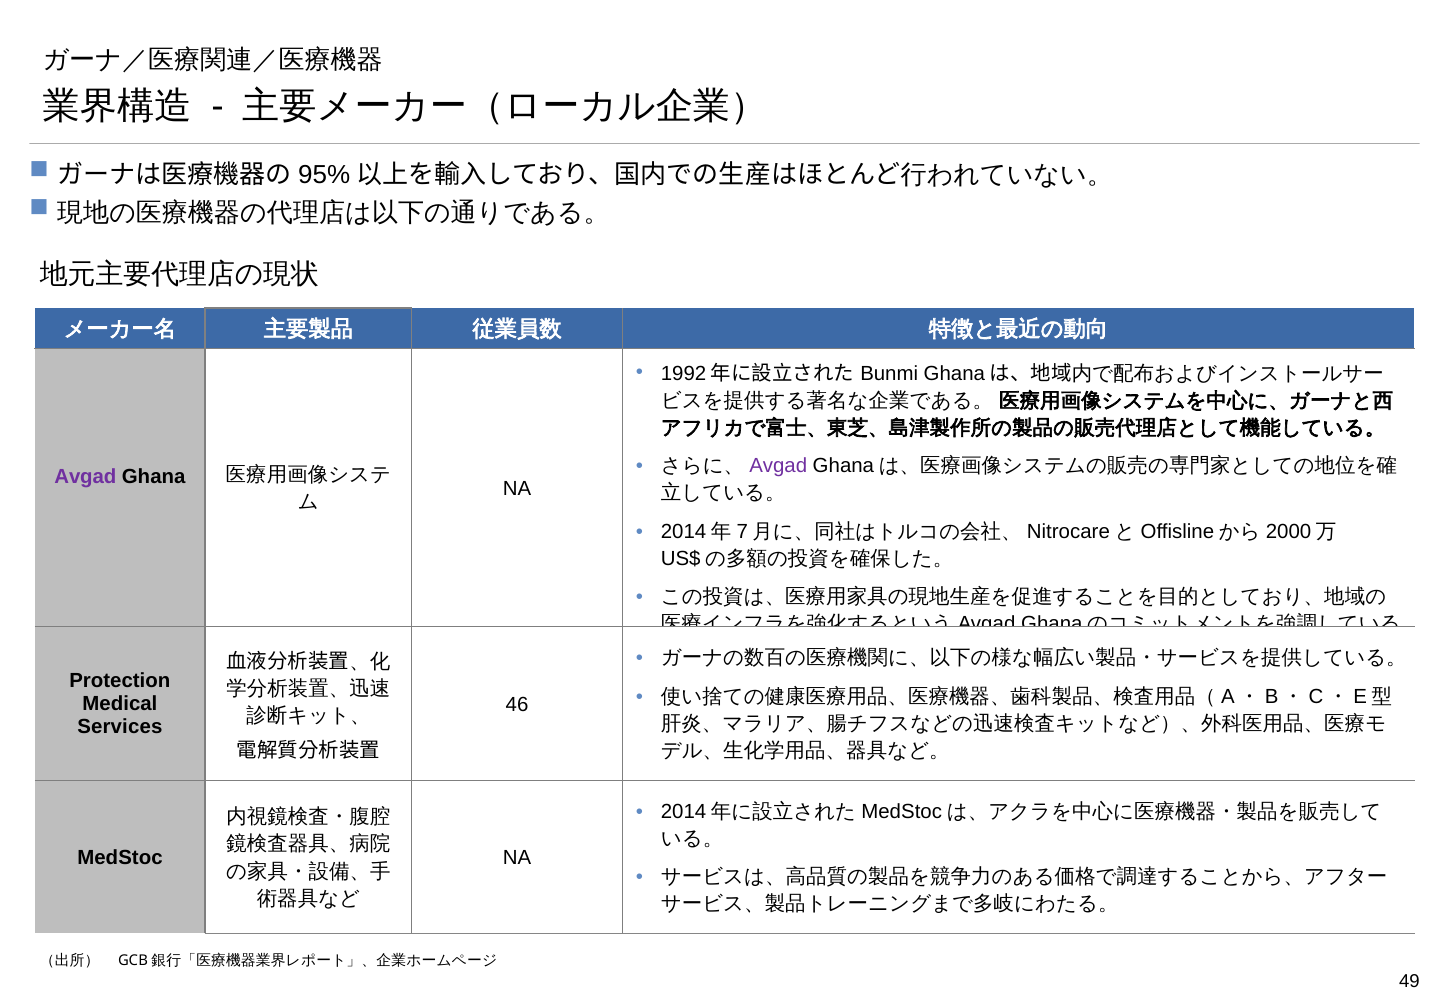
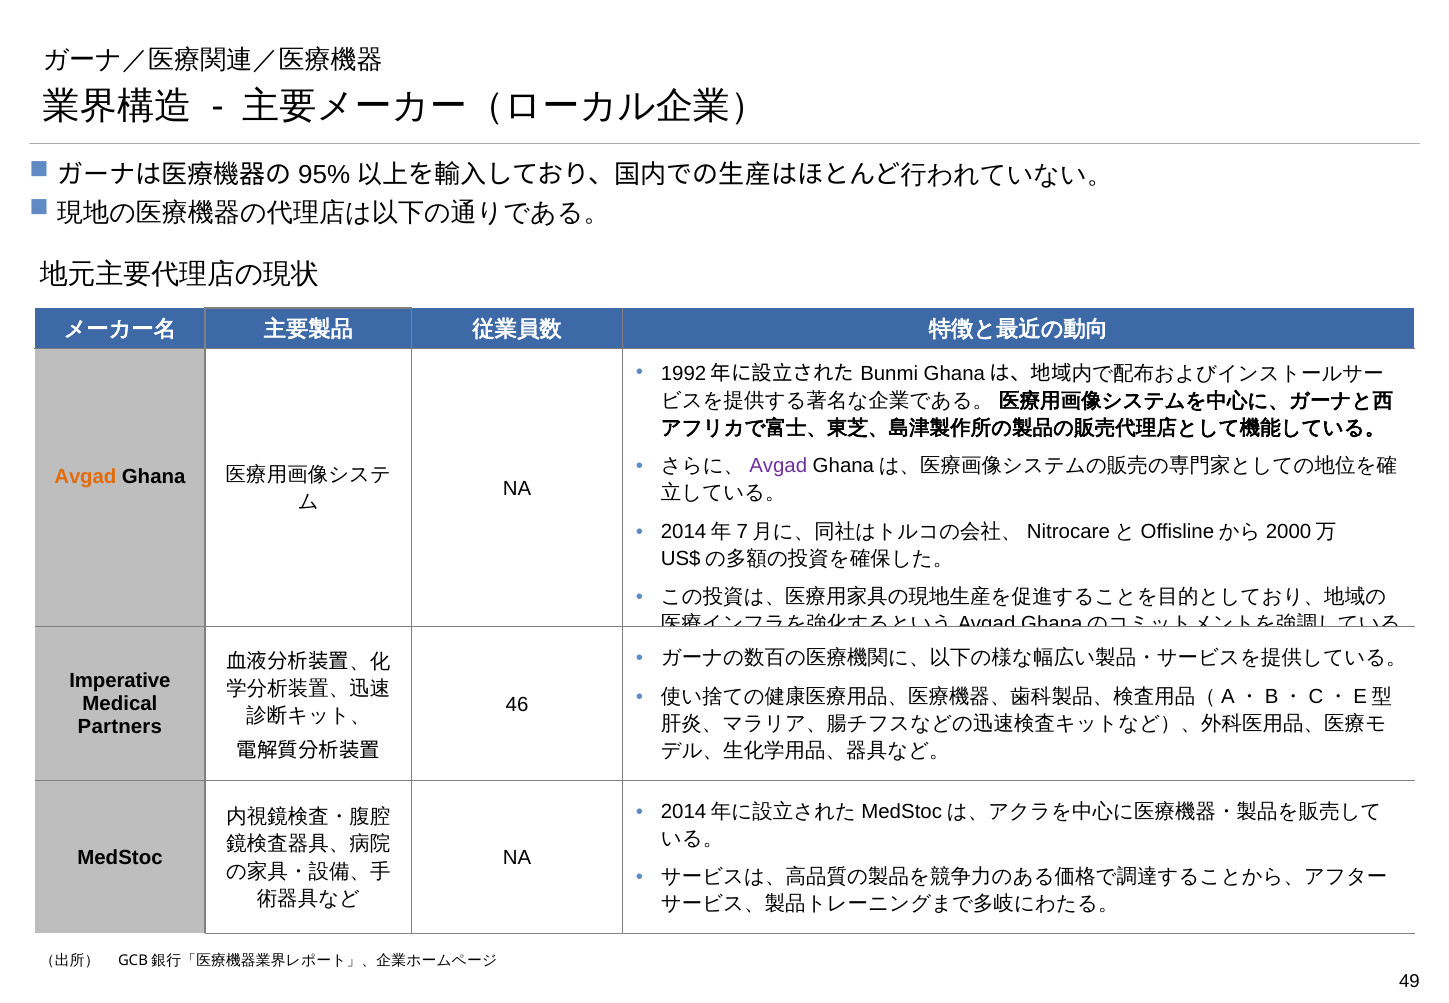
Avgad colour: purple -> orange (85, 477)
Protection: Protection -> Imperative (120, 681)
Services: Services -> Partners (120, 727)
